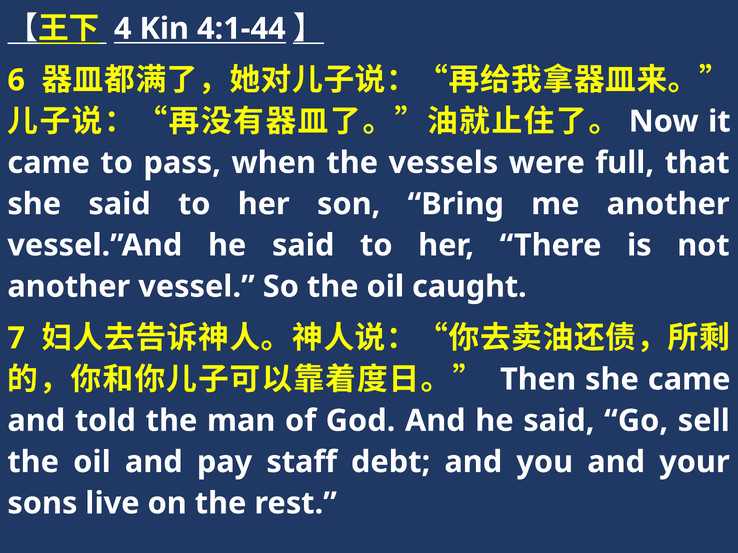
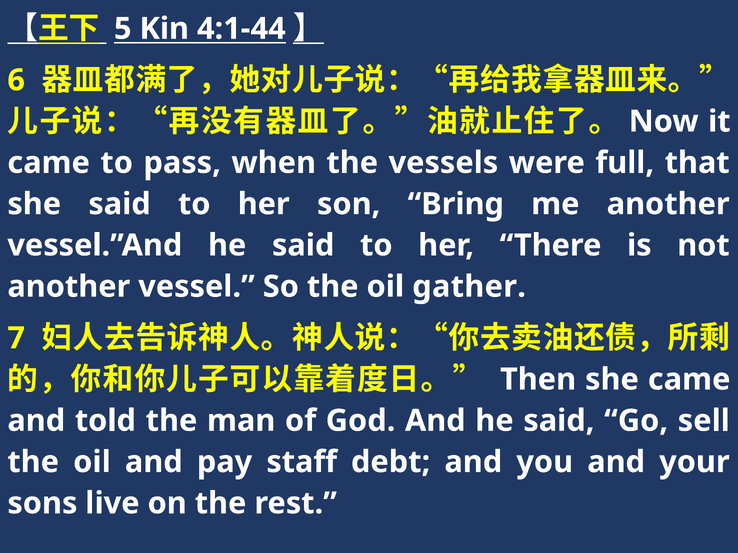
4: 4 -> 5 (123, 29)
caught: caught -> gather (469, 287)
